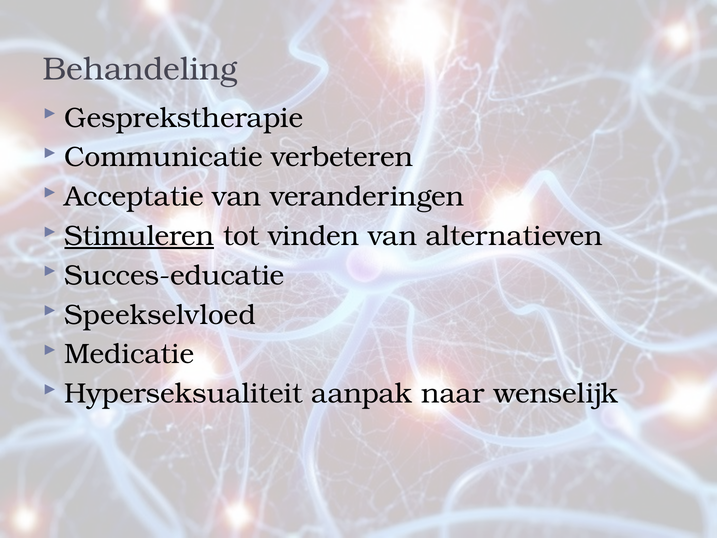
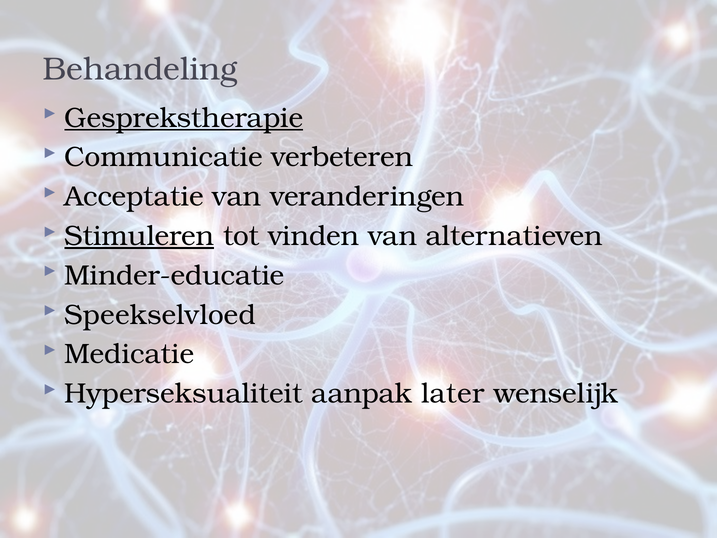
Gesprekstherapie underline: none -> present (184, 118)
Succes-educatie: Succes-educatie -> Minder-educatie (174, 275)
naar: naar -> later (453, 393)
